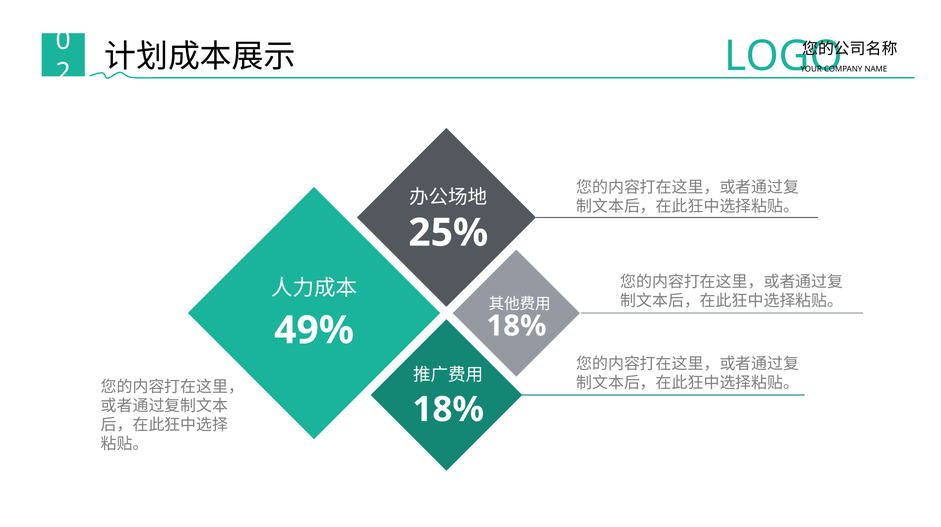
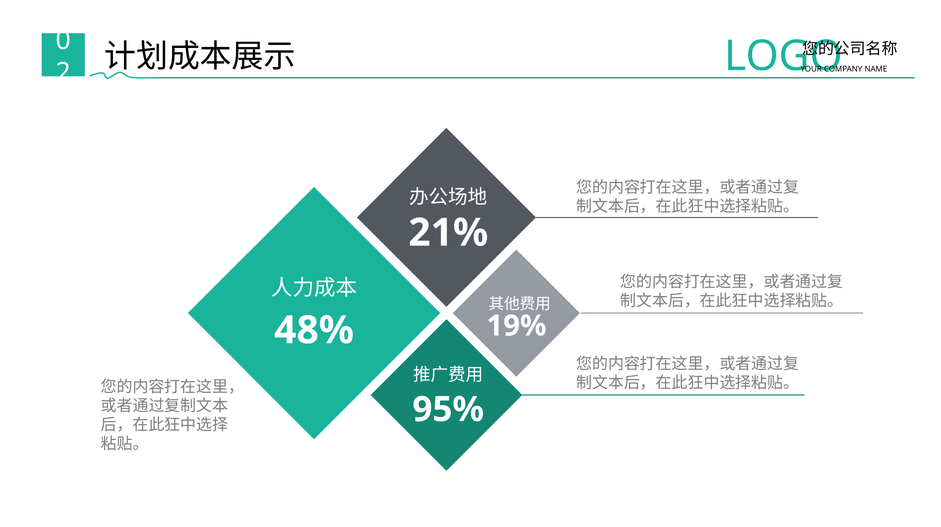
25%: 25% -> 21% (448, 233)
18%: 18% -> 19% (516, 326)
49%: 49% -> 48% (314, 330)
18%: 18% -> 95% (448, 410)
